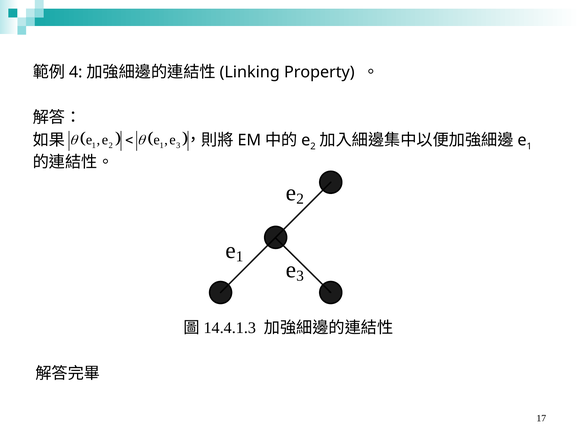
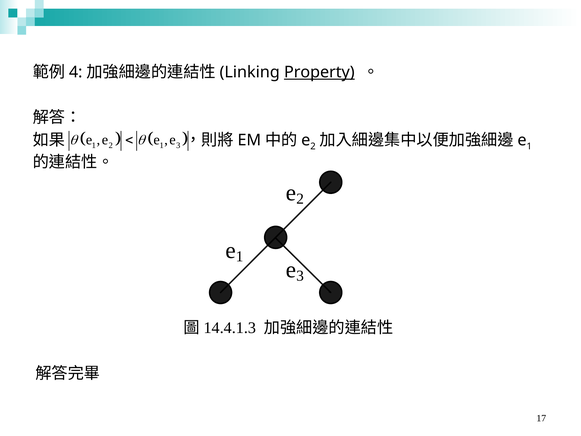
Property underline: none -> present (319, 72)
